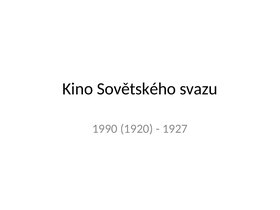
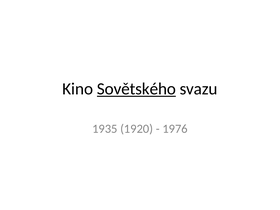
Sovětského underline: none -> present (136, 89)
1990: 1990 -> 1935 (105, 129)
1927: 1927 -> 1976 (175, 129)
